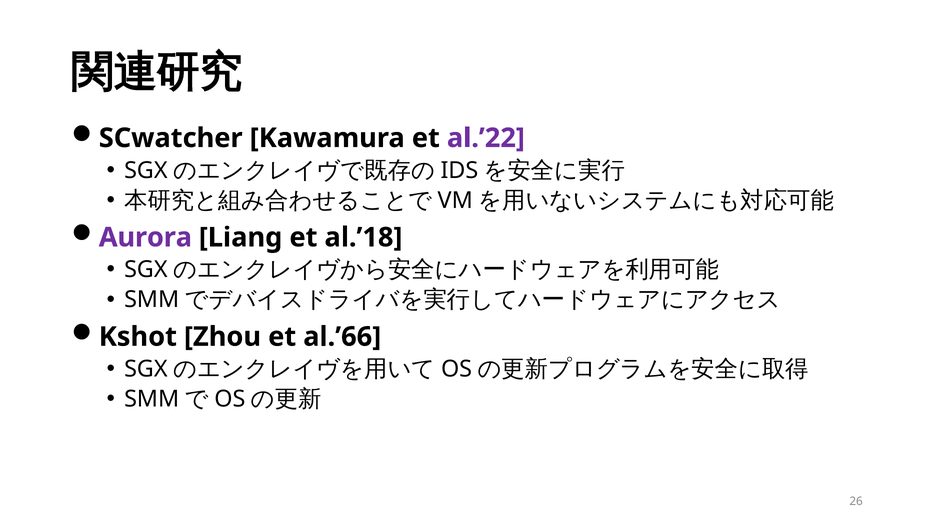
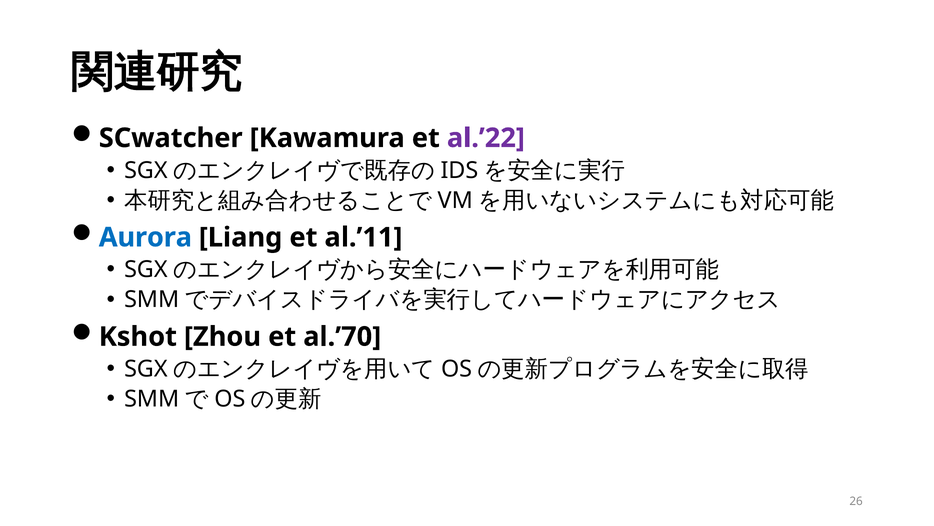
Aurora colour: purple -> blue (145, 237)
al.’18: al.’18 -> al.’11 (363, 237)
al.’66: al.’66 -> al.’70 (342, 336)
